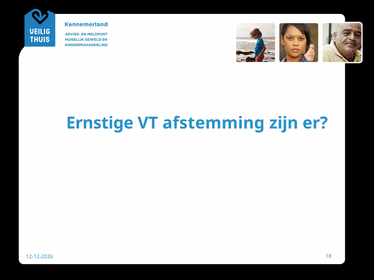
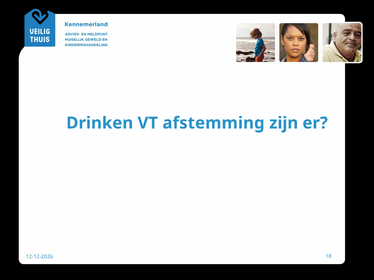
Ernstige: Ernstige -> Drinken (100, 123)
